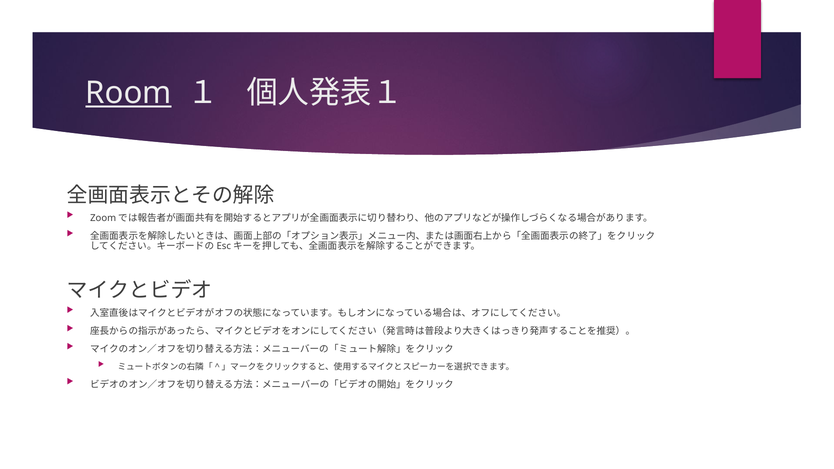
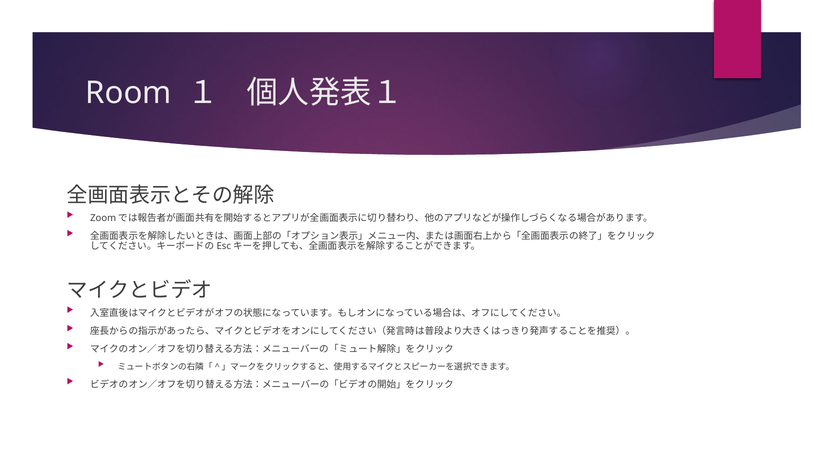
Room underline: present -> none (128, 93)
